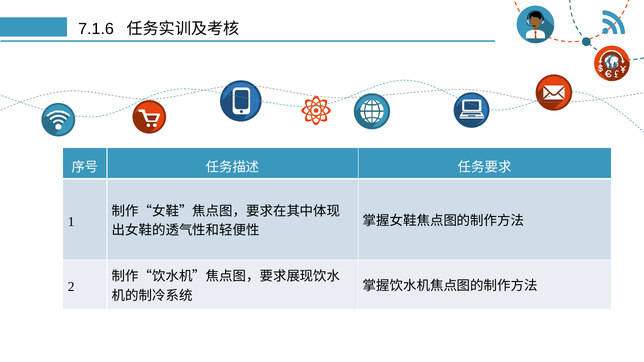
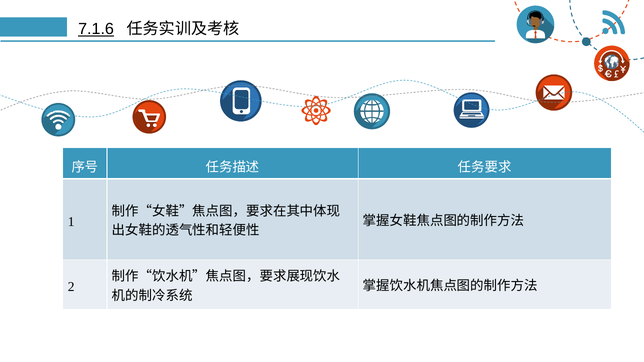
7.1.6 underline: none -> present (96, 29)
